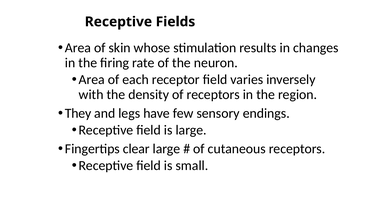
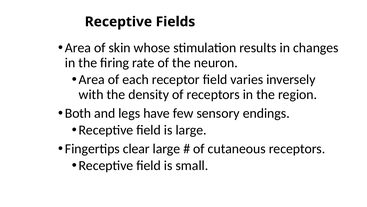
They: They -> Both (78, 113)
